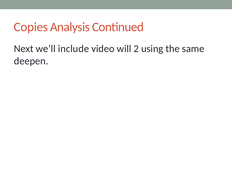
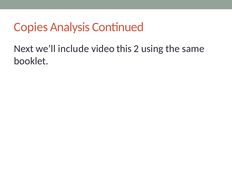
will: will -> this (124, 49)
deepen: deepen -> booklet (31, 61)
